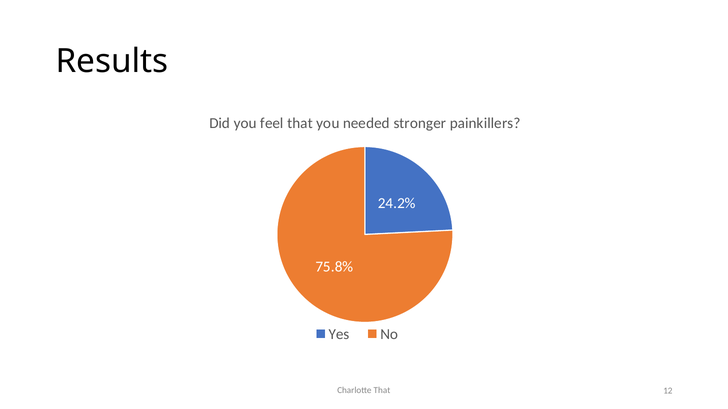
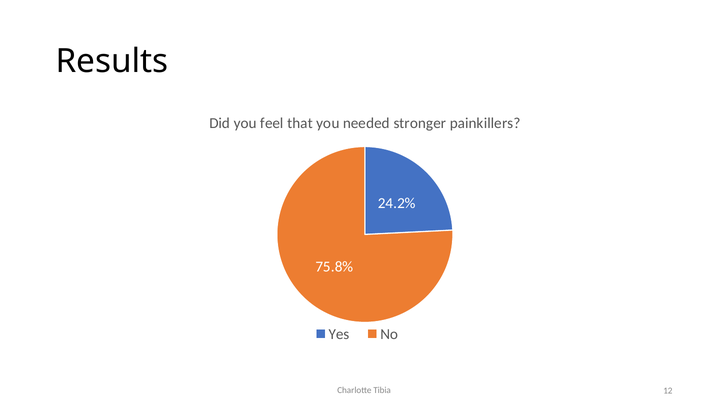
Charlotte That: That -> Tibia (382, 391)
